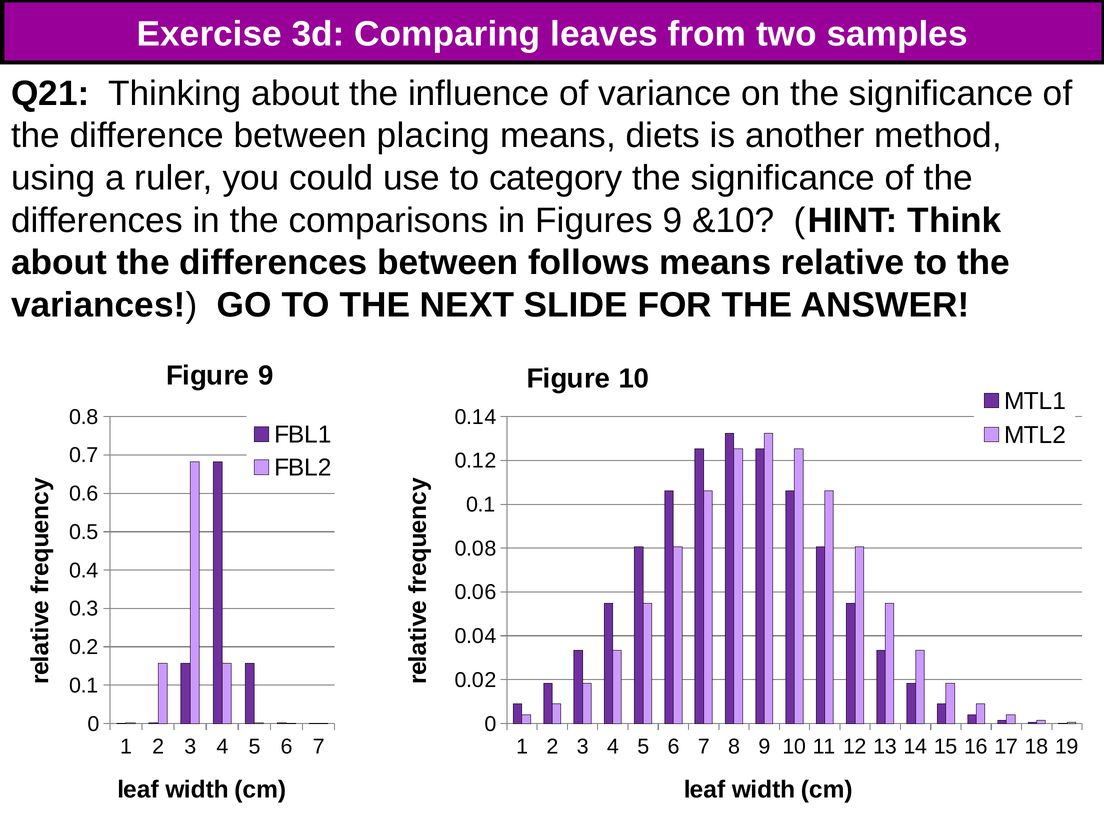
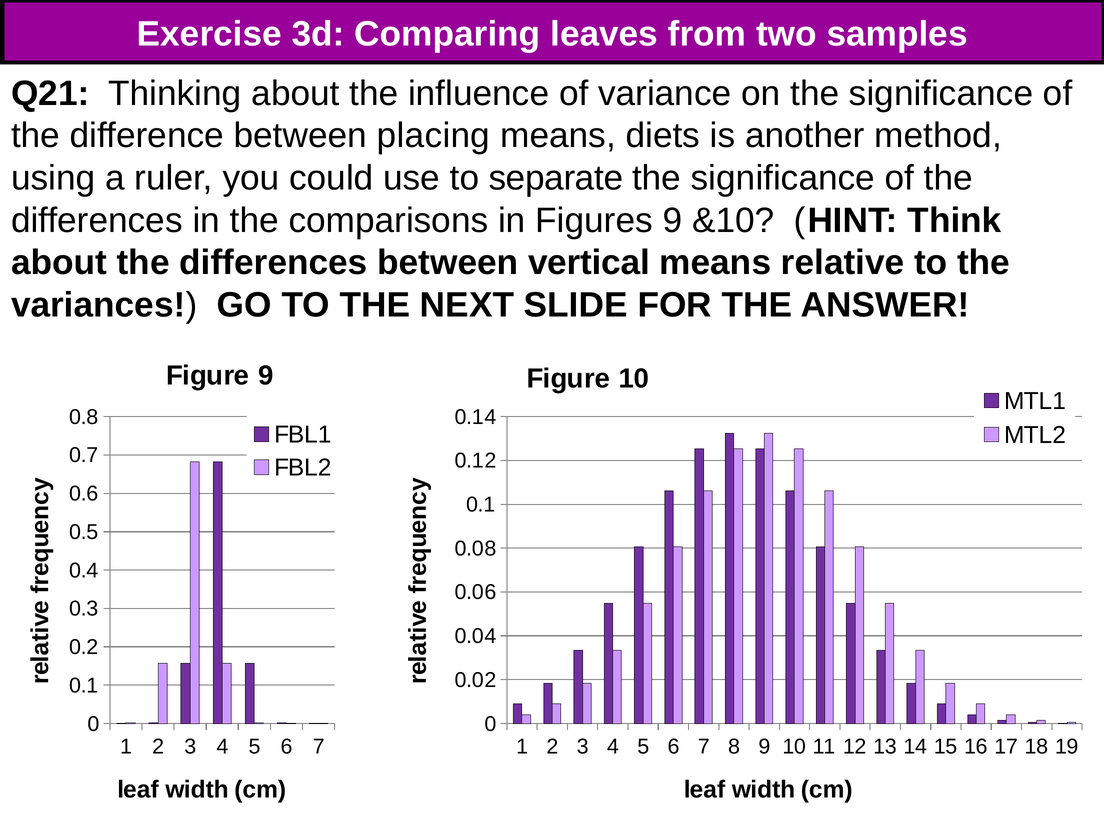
category: category -> separate (556, 178)
follows: follows -> vertical (589, 263)
